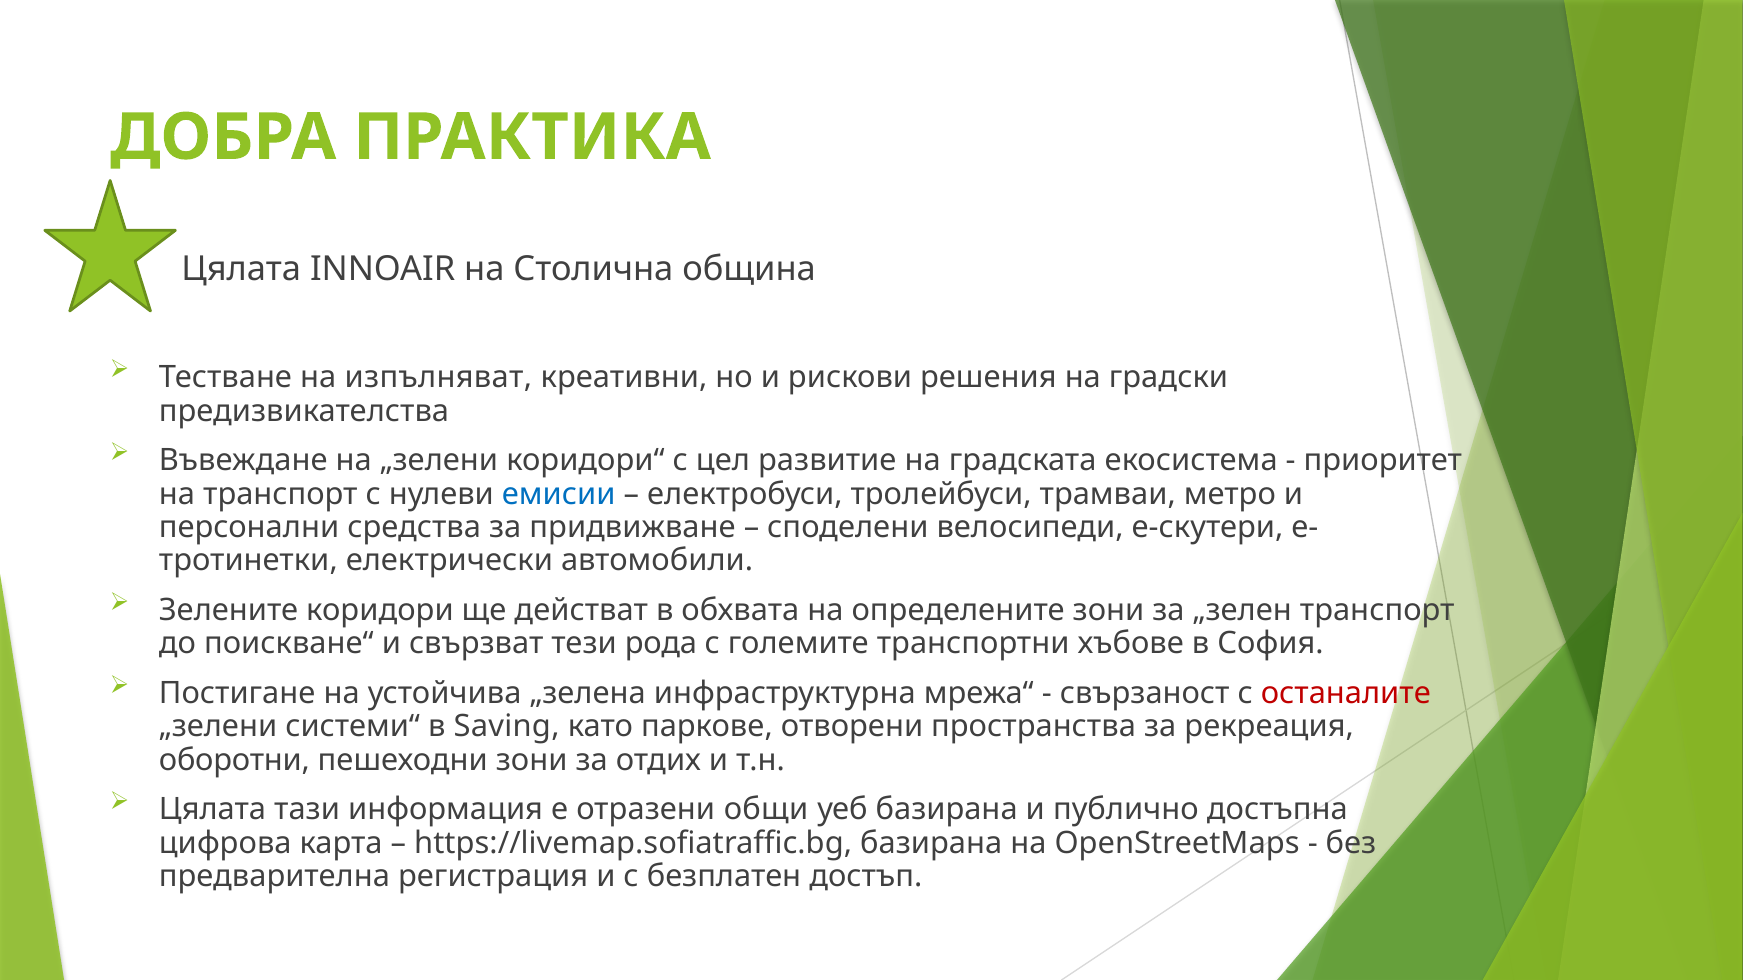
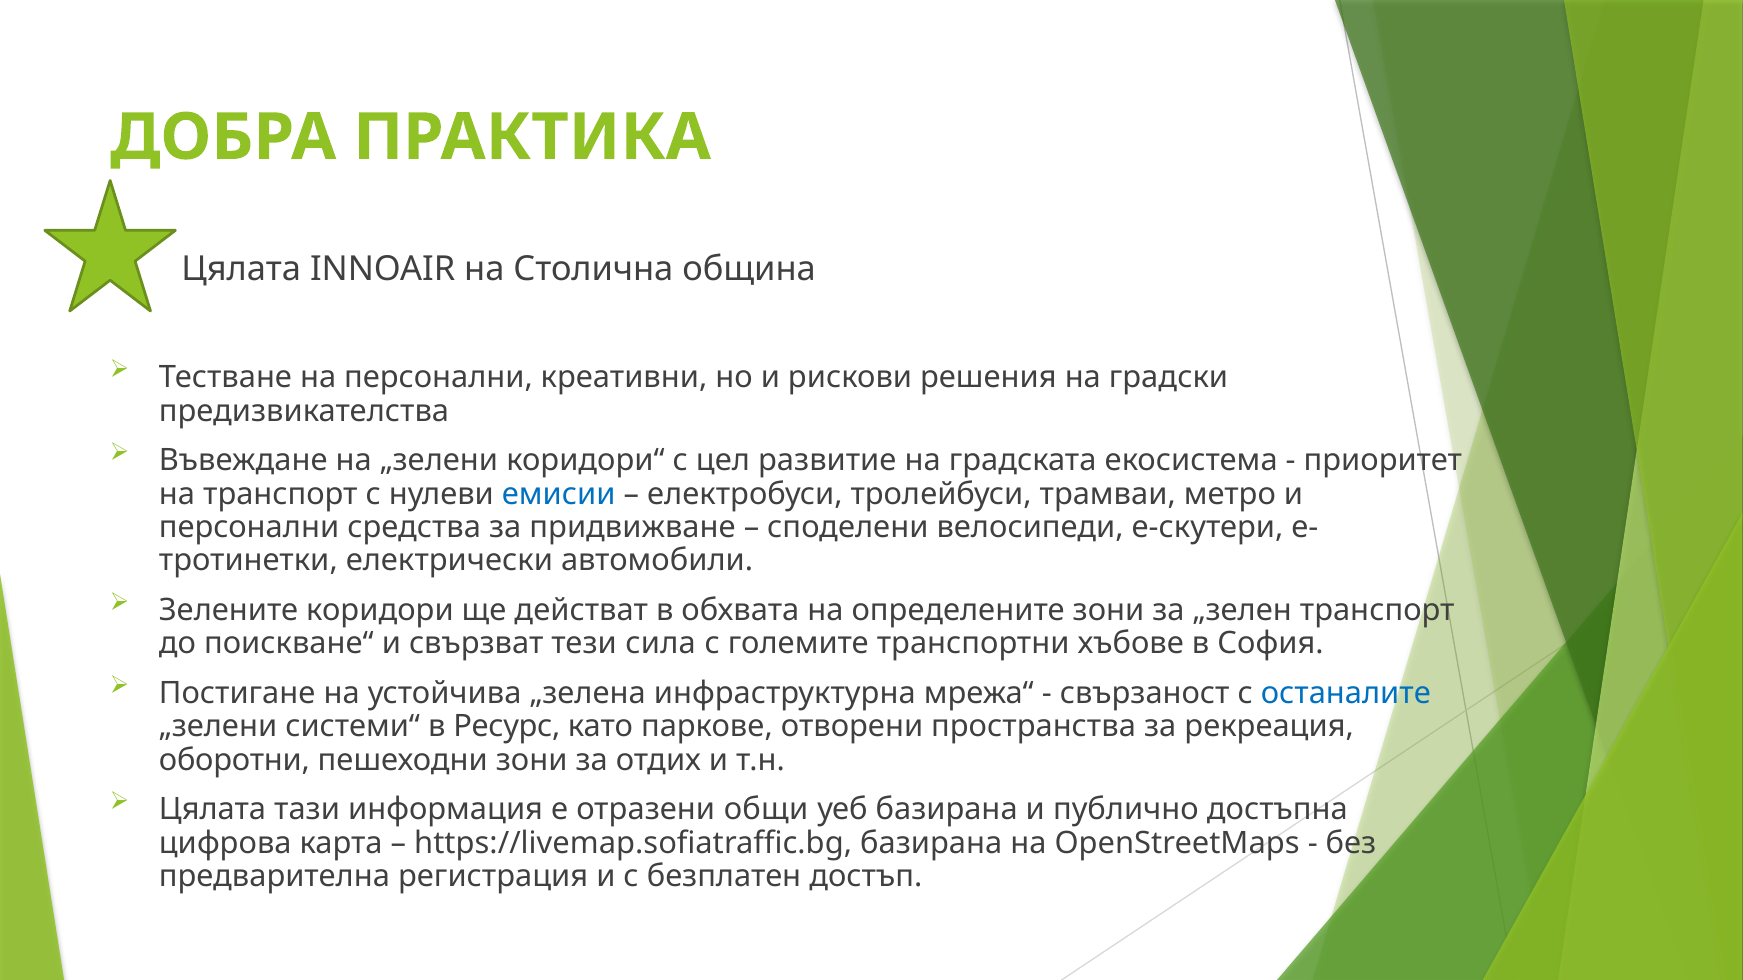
на изпълняват: изпълняват -> персонални (439, 378)
рода: рода -> сила (661, 644)
останалите colour: red -> blue (1346, 694)
Saving: Saving -> Ресурс (507, 727)
